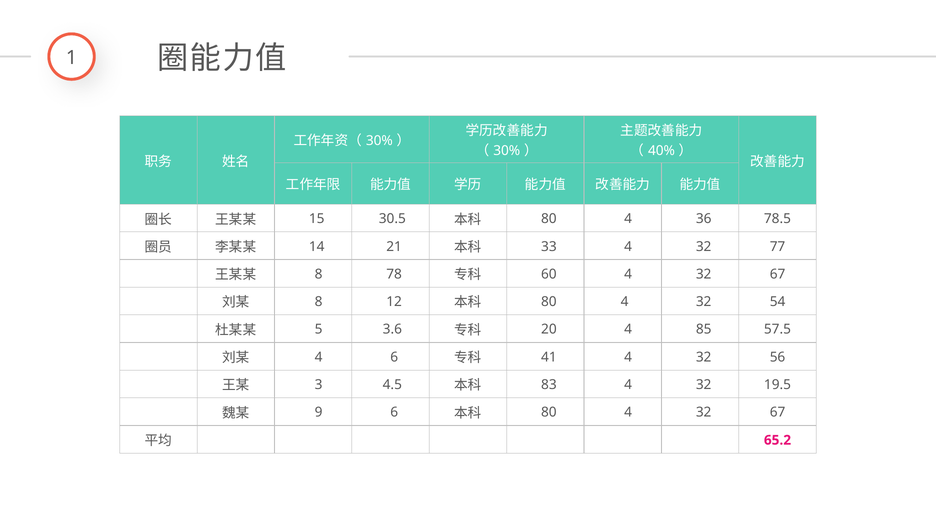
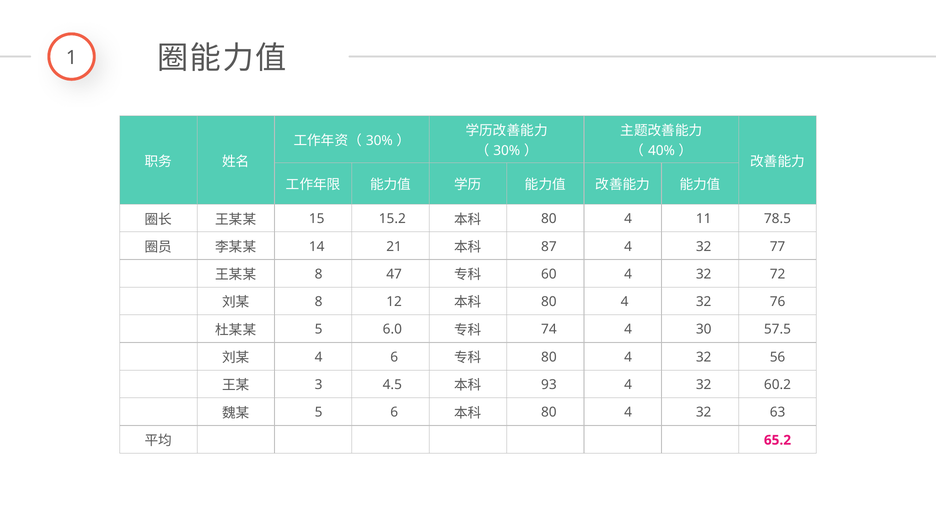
30.5: 30.5 -> 15.2 (392, 219)
36: 36 -> 11 (704, 219)
33: 33 -> 87 (549, 246)
78: 78 -> 47 (394, 274)
60 4 32 67: 67 -> 72 (778, 274)
54: 54 -> 76 (778, 302)
3.6: 3.6 -> 6.0 (392, 329)
20: 20 -> 74 (549, 329)
85: 85 -> 30 (704, 329)
41: 41 -> 80 (549, 357)
83: 83 -> 93 (549, 384)
19.5: 19.5 -> 60.2 (778, 384)
9: 9 -> 5 (319, 412)
80 4 32 67: 67 -> 63 (778, 412)
